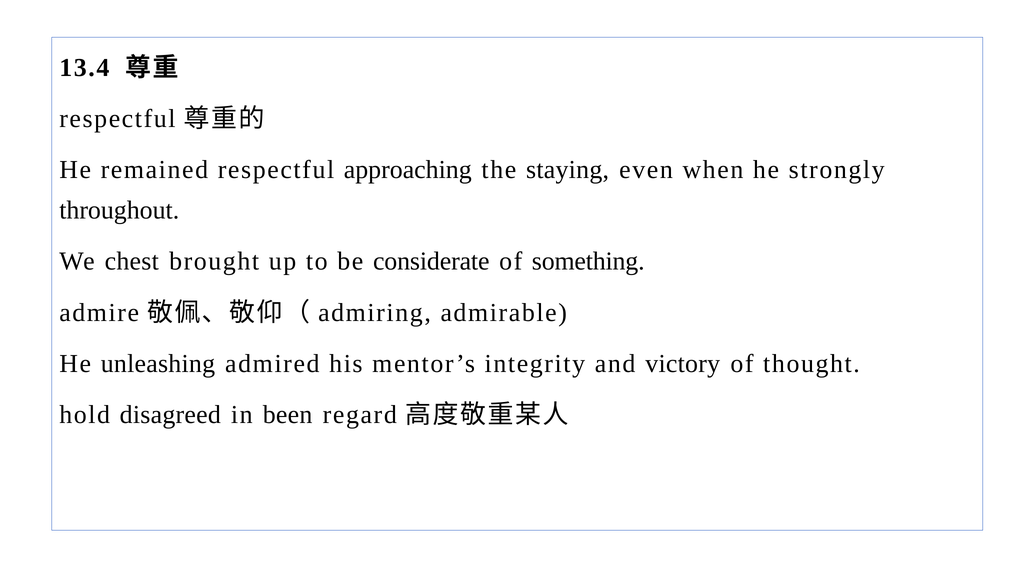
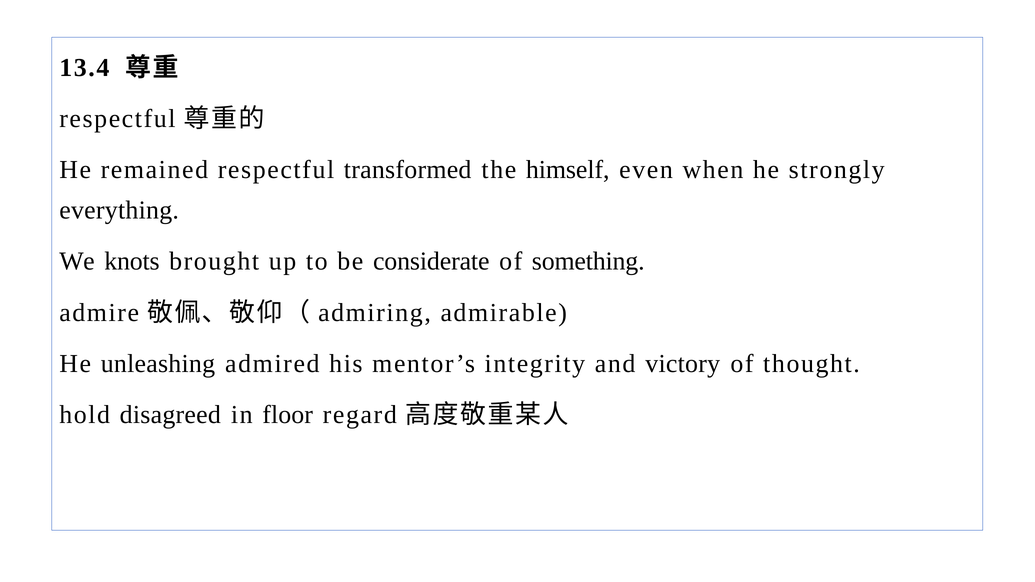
approaching: approaching -> transformed (408, 170)
staying: staying -> himself (568, 170)
throughout: throughout -> everything (119, 210)
chest: chest -> knots (132, 261)
been: been -> floor (288, 415)
